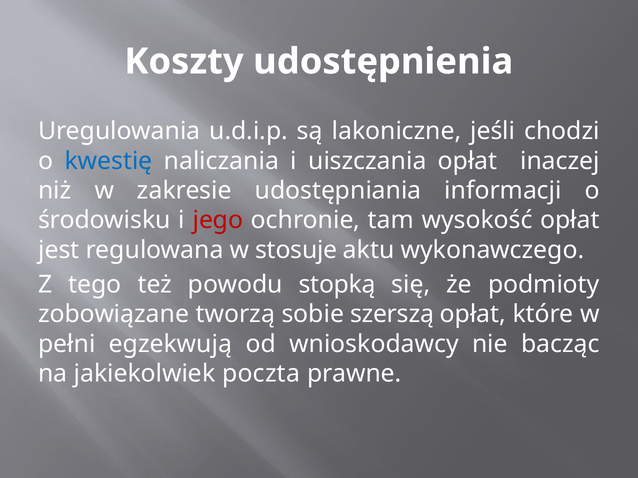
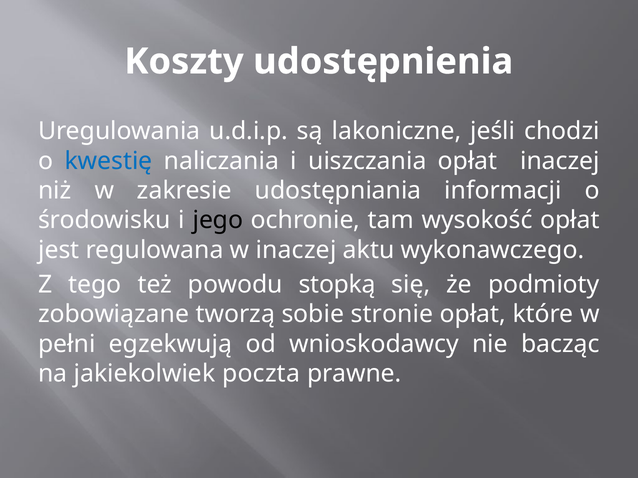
jego colour: red -> black (218, 221)
w stosuje: stosuje -> inaczej (296, 250)
szerszą: szerszą -> stronie (392, 315)
